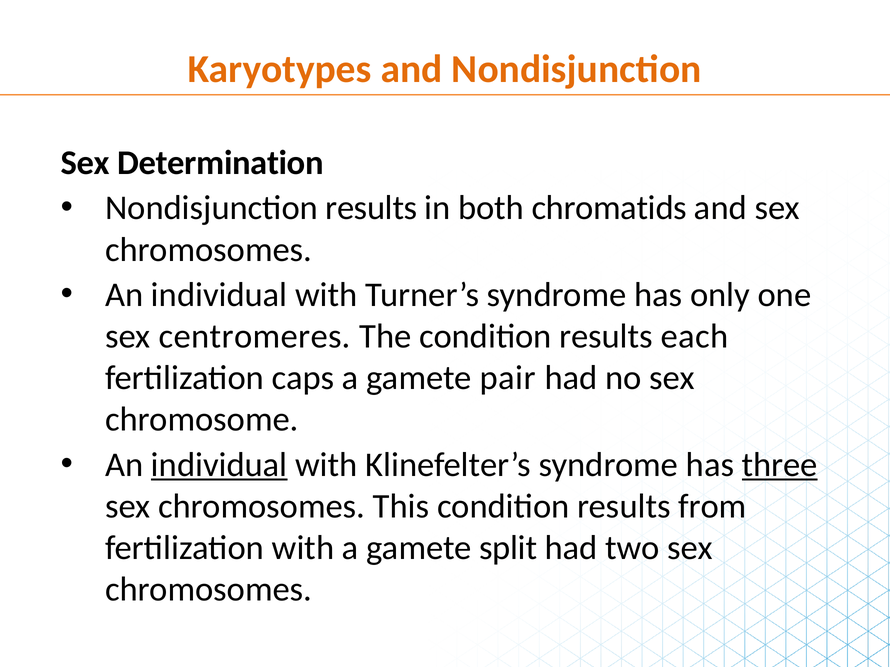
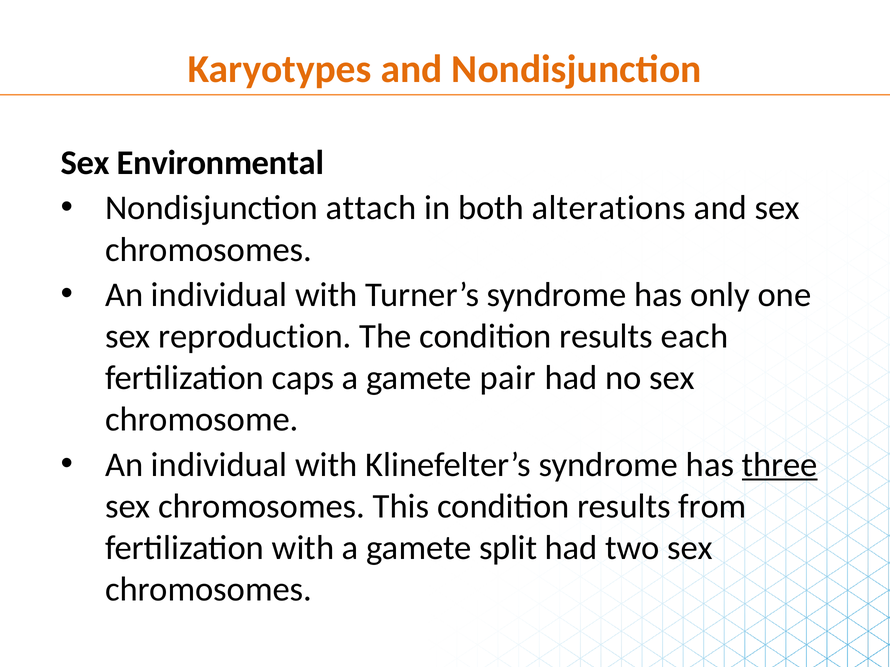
Determination: Determination -> Environmental (220, 163)
Nondisjunction results: results -> attach (371, 208)
chromatids: chromatids -> alterations (609, 208)
centromeres: centromeres -> reproduction (255, 337)
individual underline: present -> none (219, 465)
